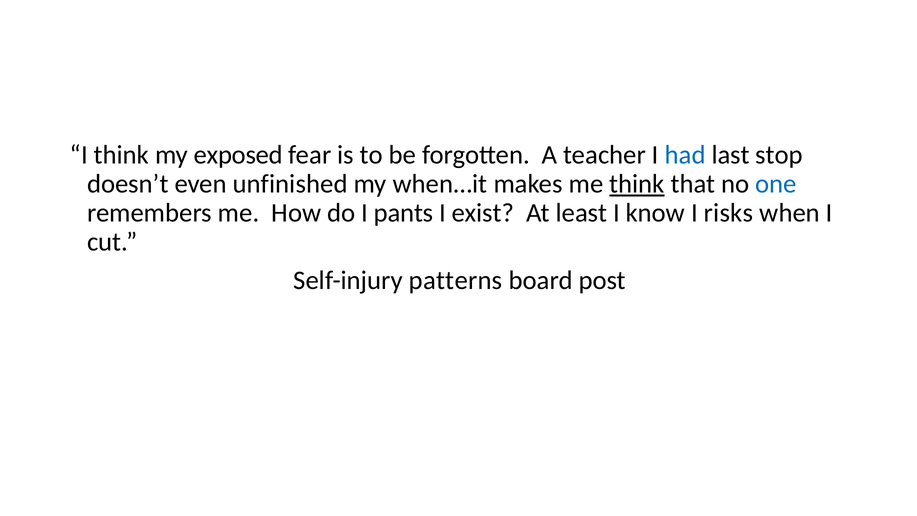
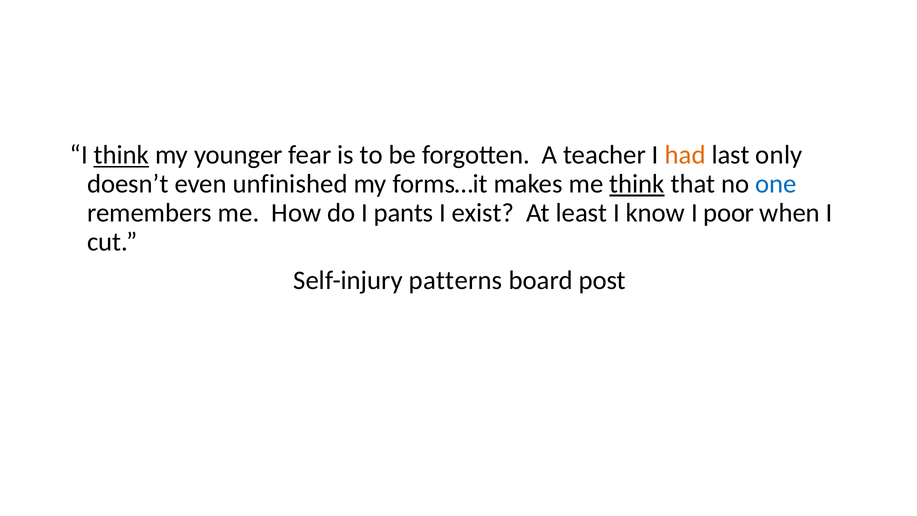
think underline: none -> present (121, 155)
exposed: exposed -> younger (238, 155)
had colour: blue -> orange (685, 155)
stop: stop -> only (779, 155)
when…it: when…it -> forms…it (440, 184)
risks: risks -> poor (729, 213)
